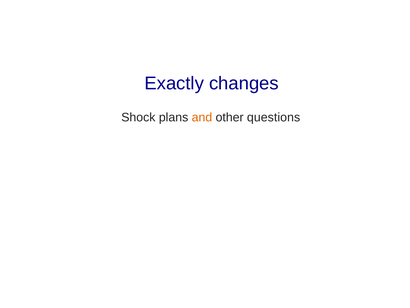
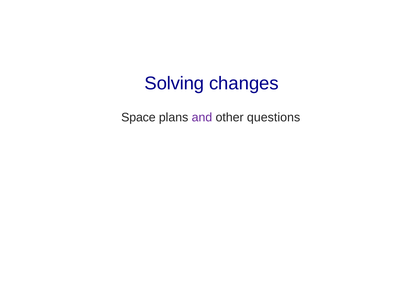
Exactly: Exactly -> Solving (174, 83)
Shock: Shock -> Space (138, 117)
and colour: orange -> purple (202, 117)
